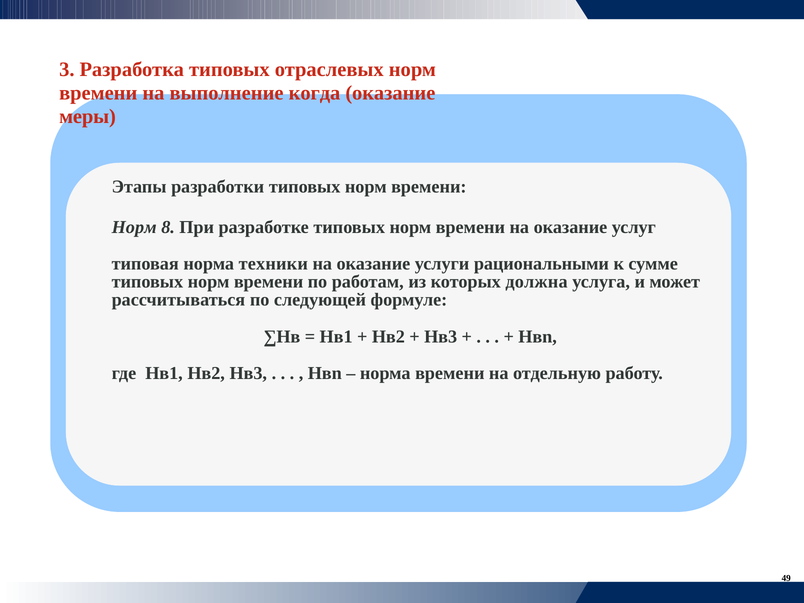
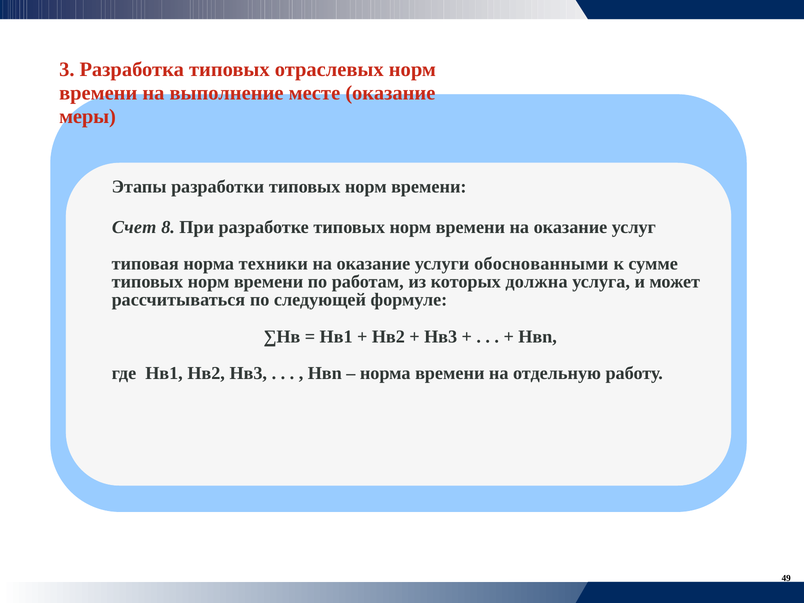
когда: когда -> месте (314, 93)
Норм: Норм -> Счет (134, 227)
рациональными: рациональными -> обоснованными (541, 264)
